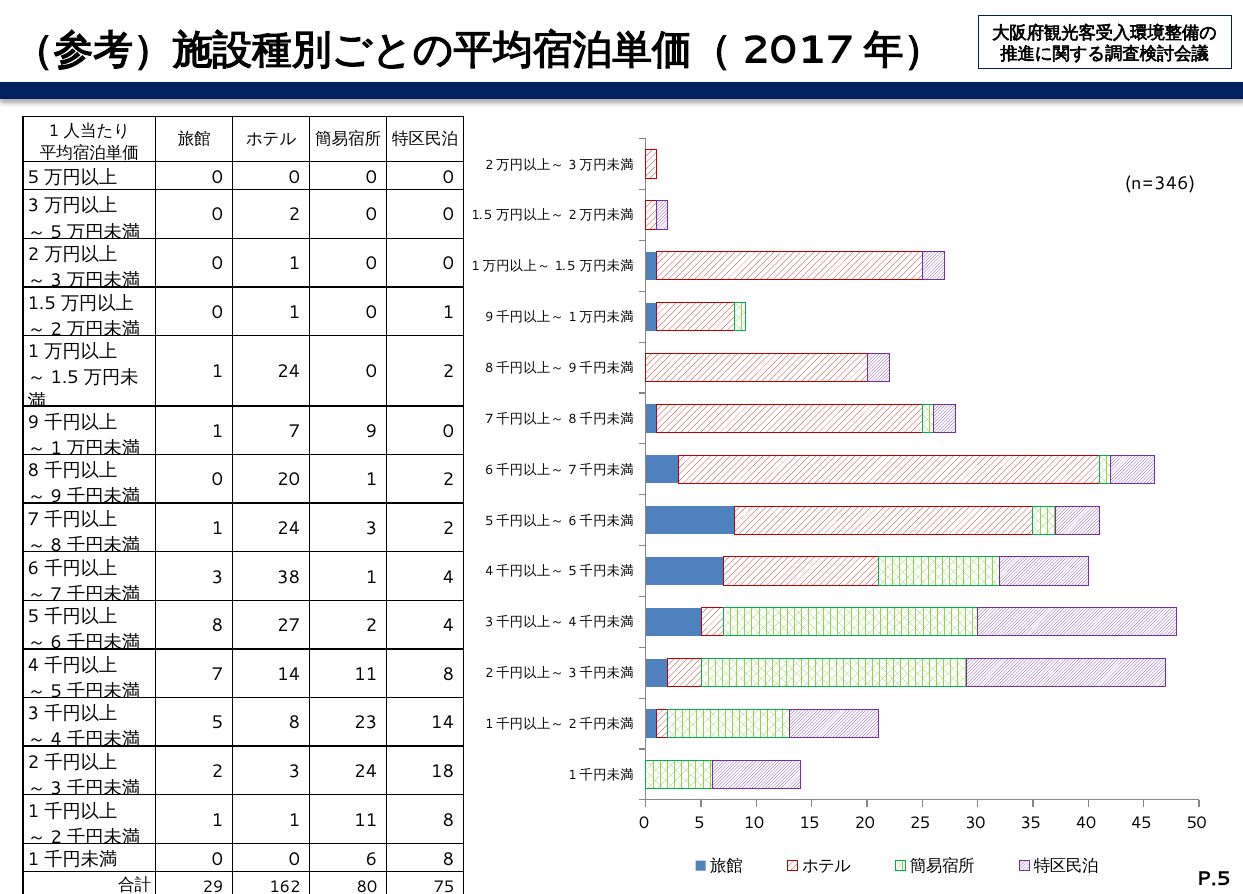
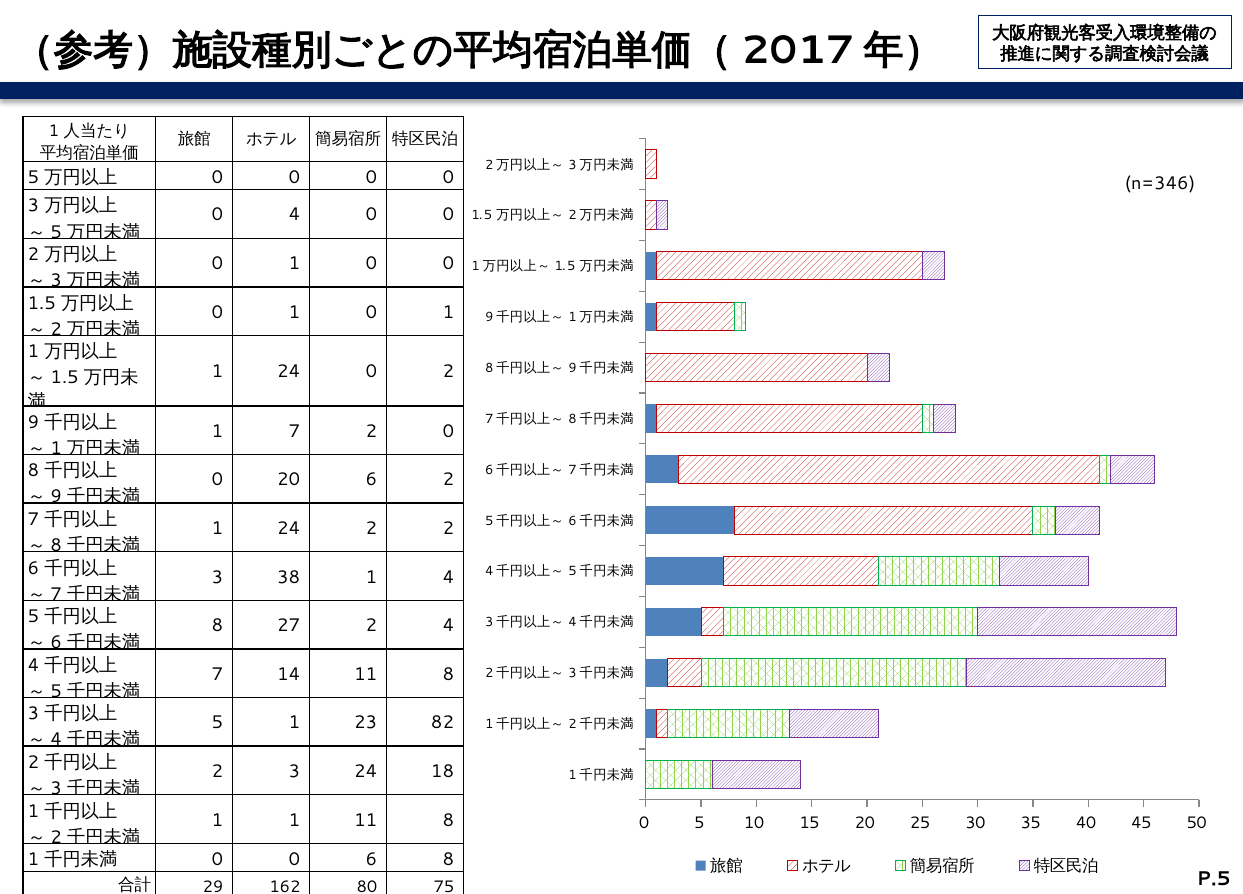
2: 2 -> 4 (294, 215)
7 9: 9 -> 2 (371, 431)
20 1: 1 -> 6 (371, 479)
24 3: 3 -> 2 (371, 528)
5 8: 8 -> 1 (294, 722)
23 14: 14 -> 82 (443, 722)
